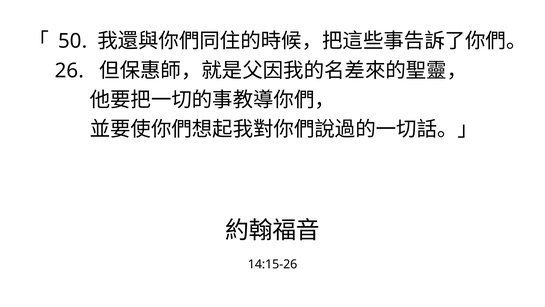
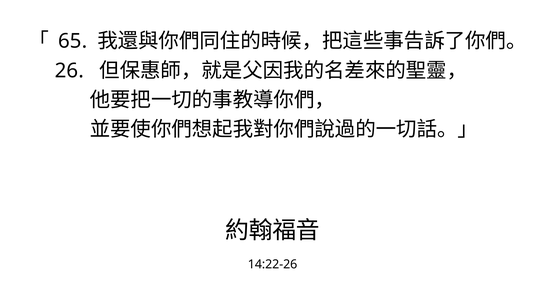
50: 50 -> 65 (73, 41)
14:15-26: 14:15-26 -> 14:22-26 (273, 264)
